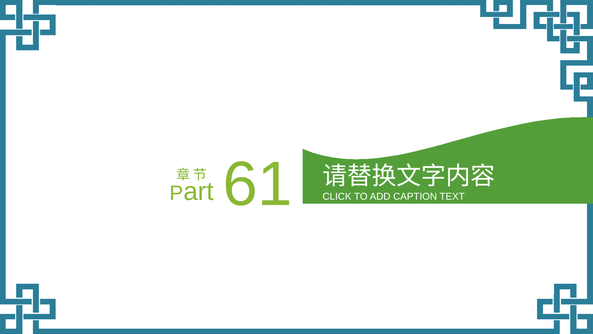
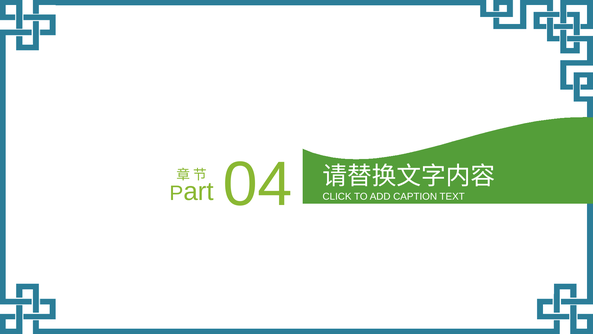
61: 61 -> 04 (258, 184)
